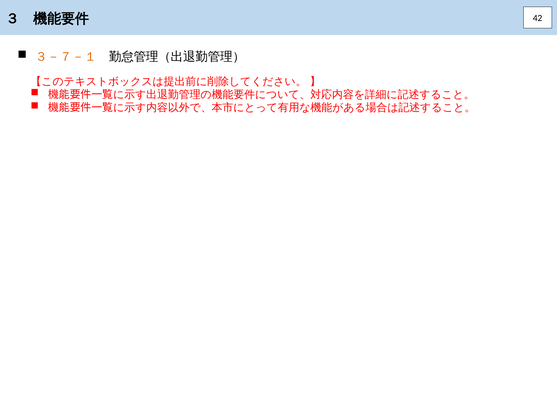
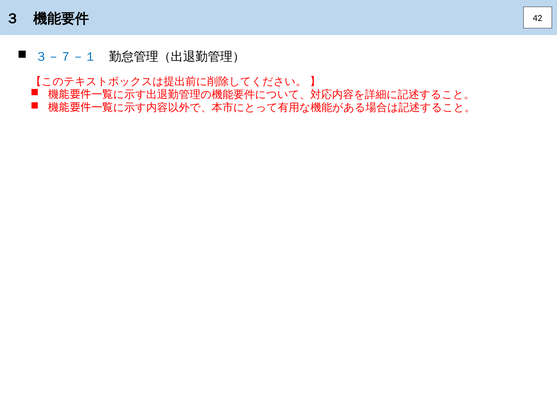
３－７－１ colour: orange -> blue (66, 57)
